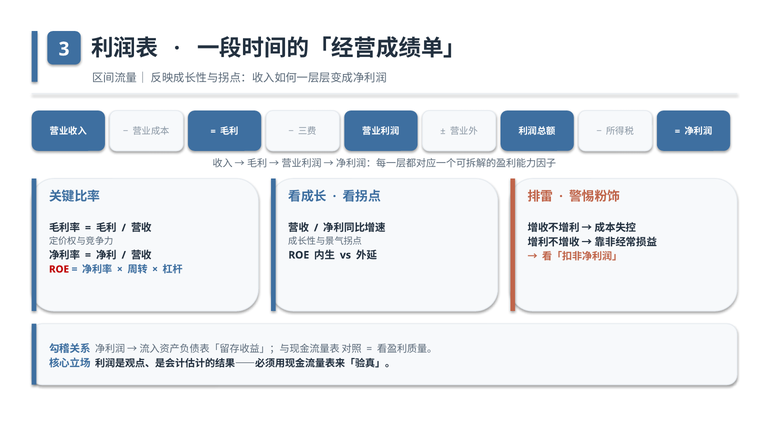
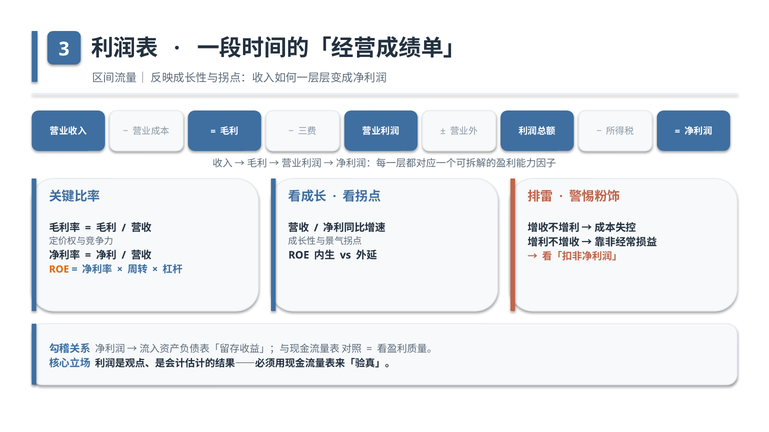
ROE colour: red -> orange (59, 270)
